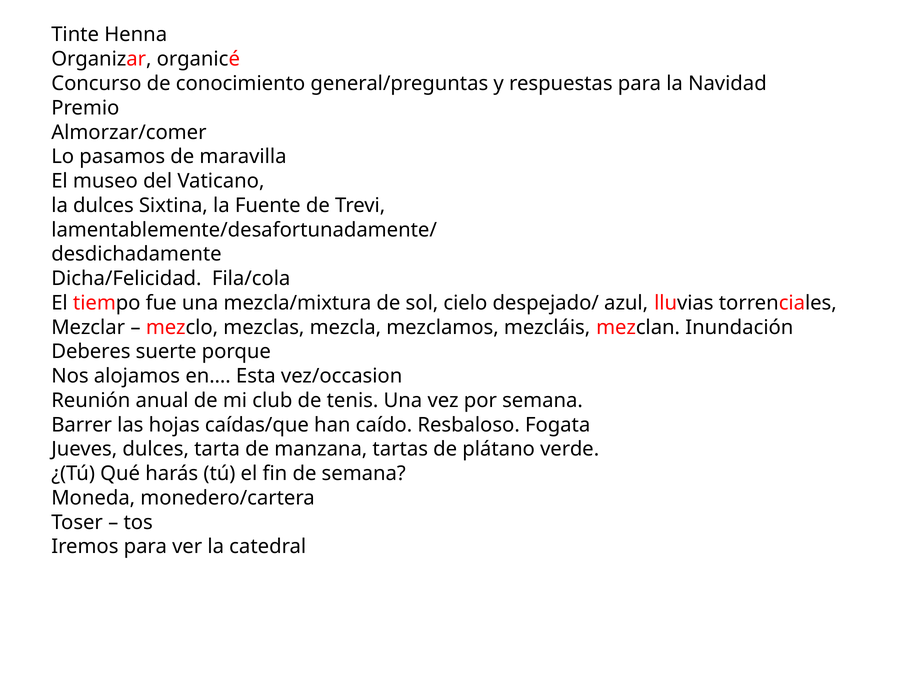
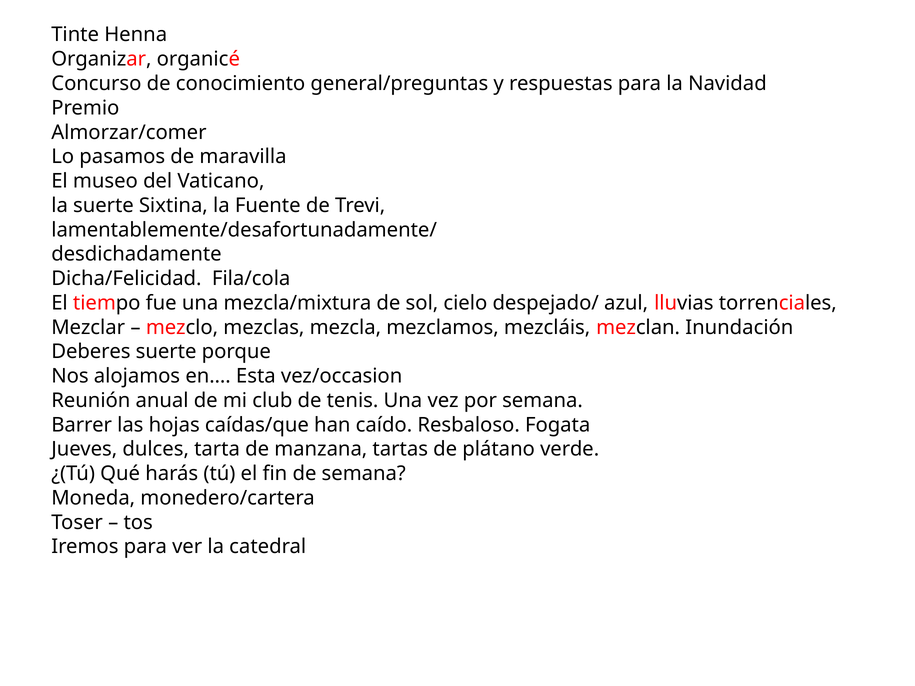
la dulces: dulces -> suerte (103, 206)
